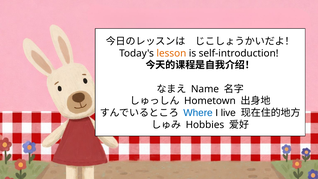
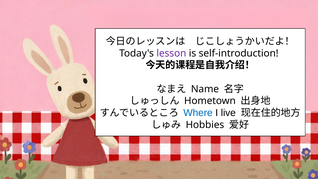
lesson colour: orange -> purple (171, 53)
